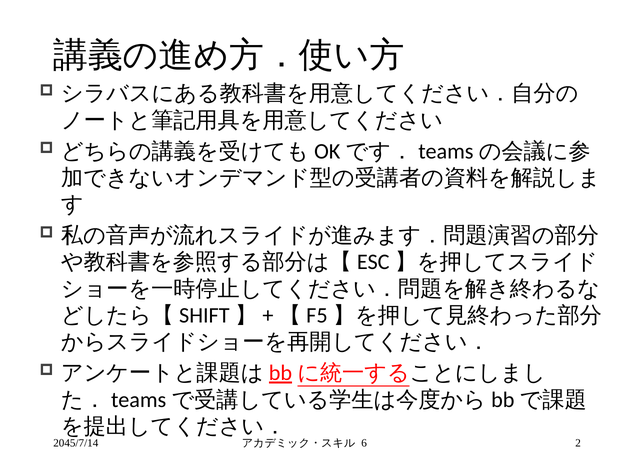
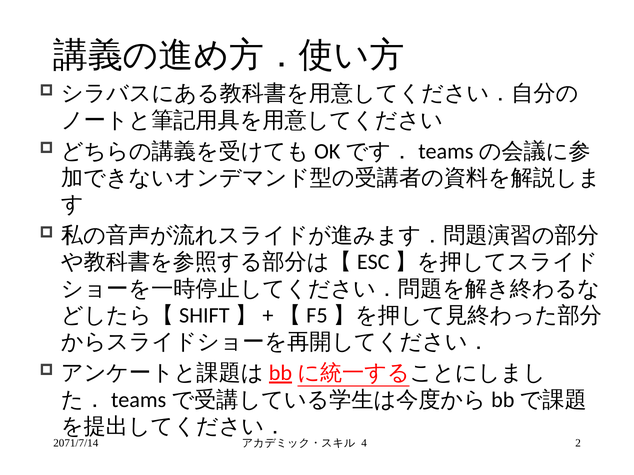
2045/7/14: 2045/7/14 -> 2071/7/14 (76, 443)
6: 6 -> 4 (364, 443)
